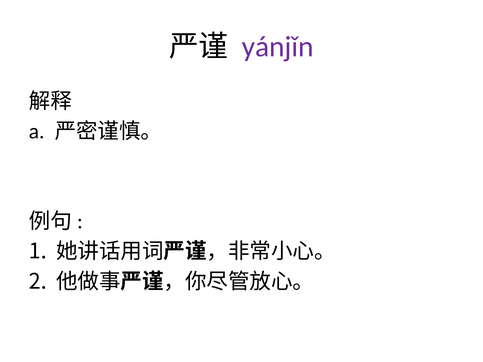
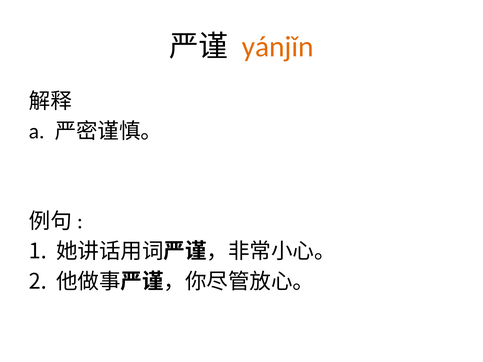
yánjǐn colour: purple -> orange (278, 47)
